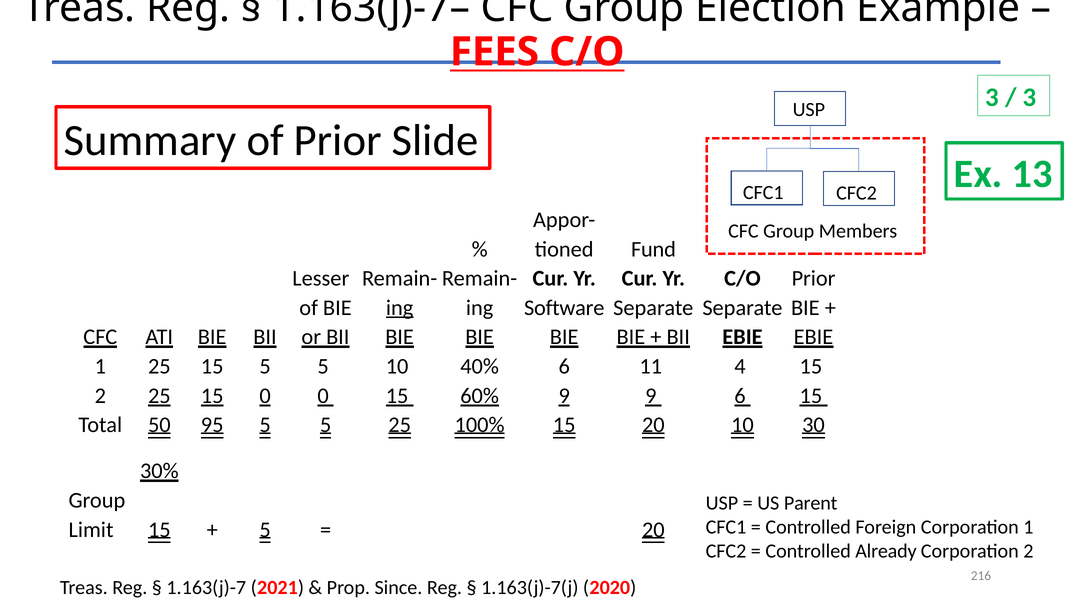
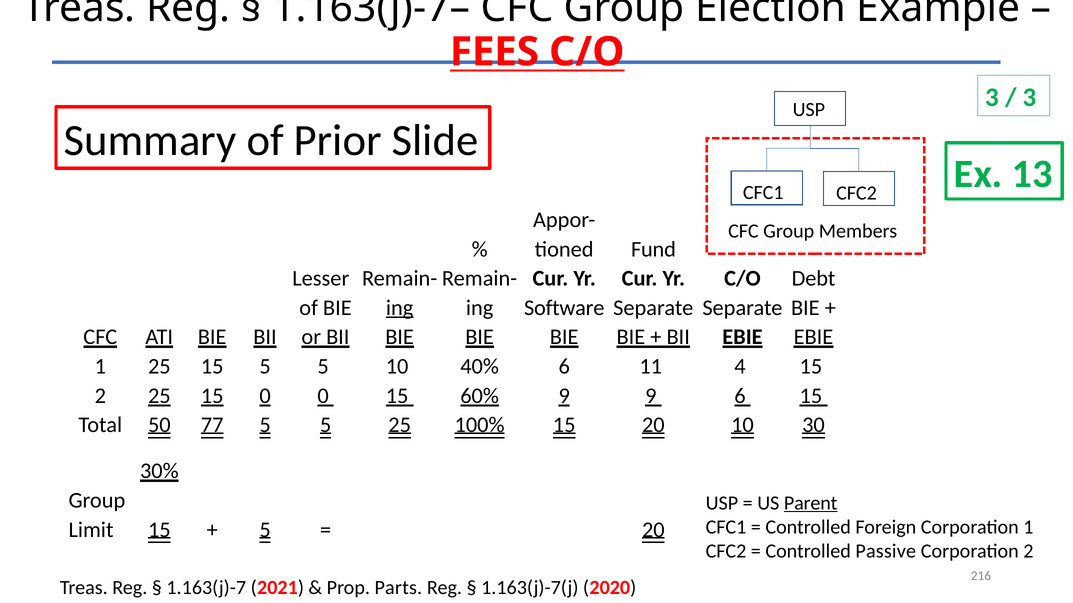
C/O Prior: Prior -> Debt (814, 279)
95: 95 -> 77 (212, 425)
Parent underline: none -> present (811, 503)
Already: Already -> Passive (886, 552)
Since: Since -> Parts (398, 588)
